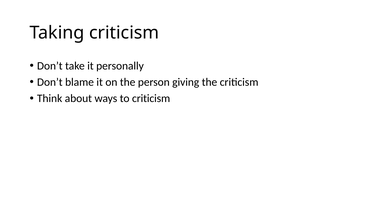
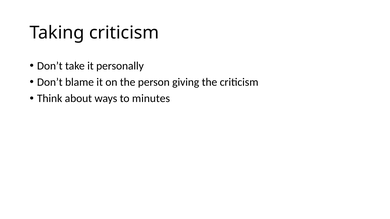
to criticism: criticism -> minutes (151, 99)
